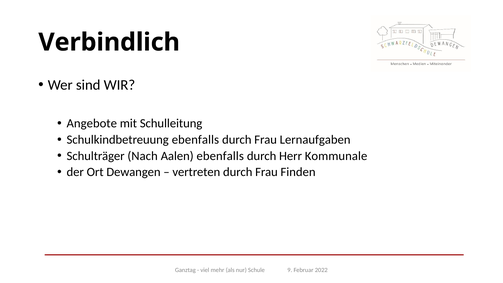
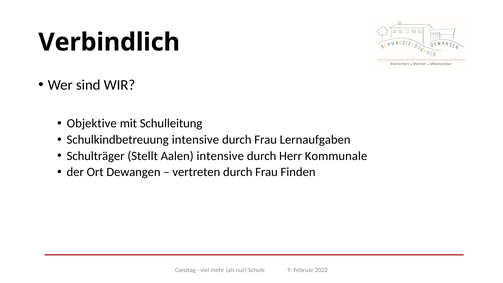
Angebote: Angebote -> Objektive (92, 123)
Schulkindbetreuung ebenfalls: ebenfalls -> intensive (195, 140)
Nach: Nach -> Stellt (143, 156)
Aalen ebenfalls: ebenfalls -> intensive (220, 156)
